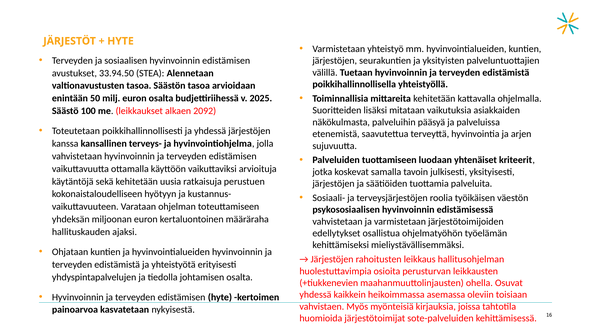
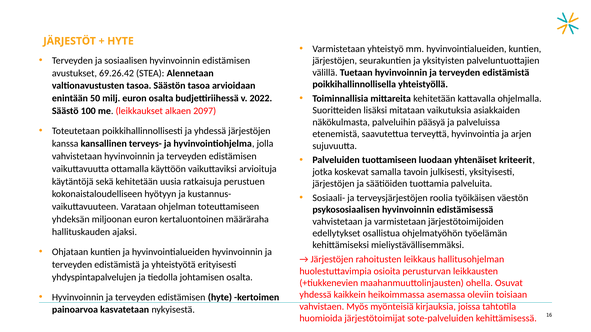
33.94.50: 33.94.50 -> 69.26.42 (117, 73)
2025: 2025 -> 2022 (261, 98)
2092: 2092 -> 2097 (205, 111)
